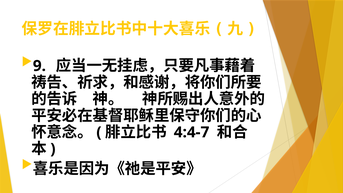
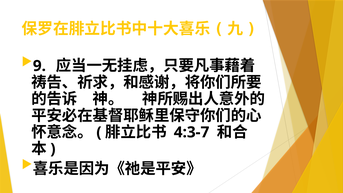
4:4-7: 4:4-7 -> 4:3-7 (192, 132)
